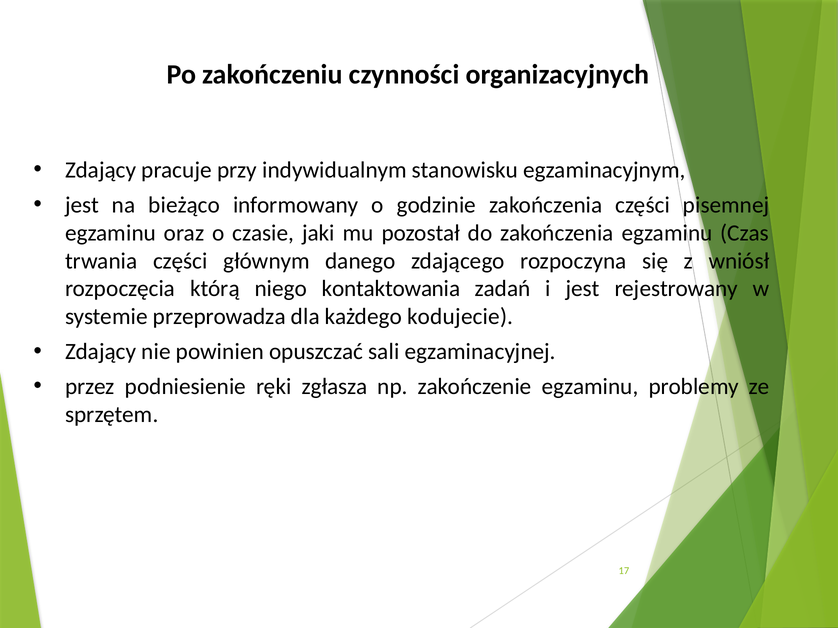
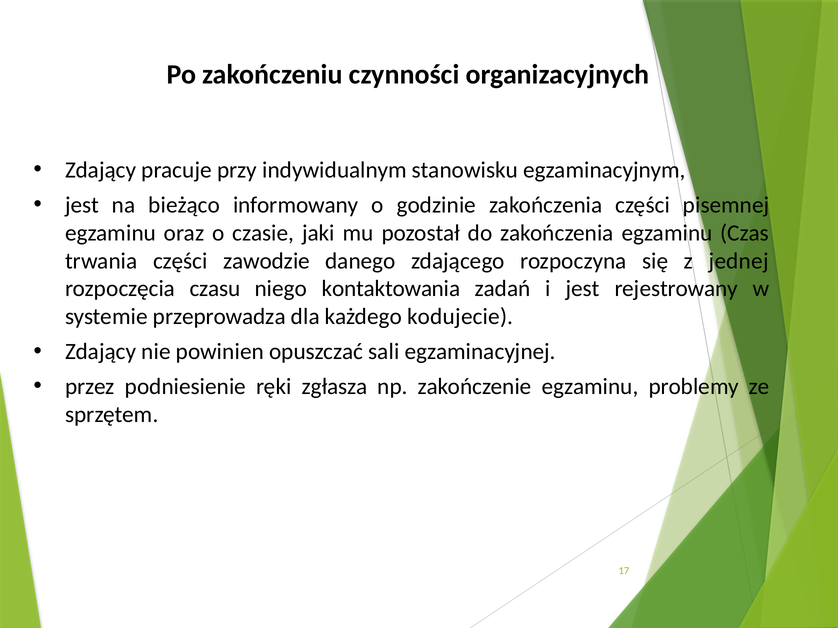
głównym: głównym -> zawodzie (267, 261)
wniósł: wniósł -> jednej (739, 261)
którą: którą -> czasu (215, 289)
